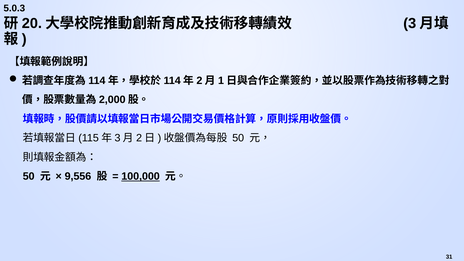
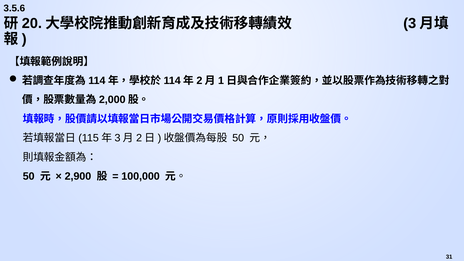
5.0.3: 5.0.3 -> 3.5.6 (14, 8)
9,556: 9,556 -> 2,900 (78, 176)
100,000 underline: present -> none (141, 176)
